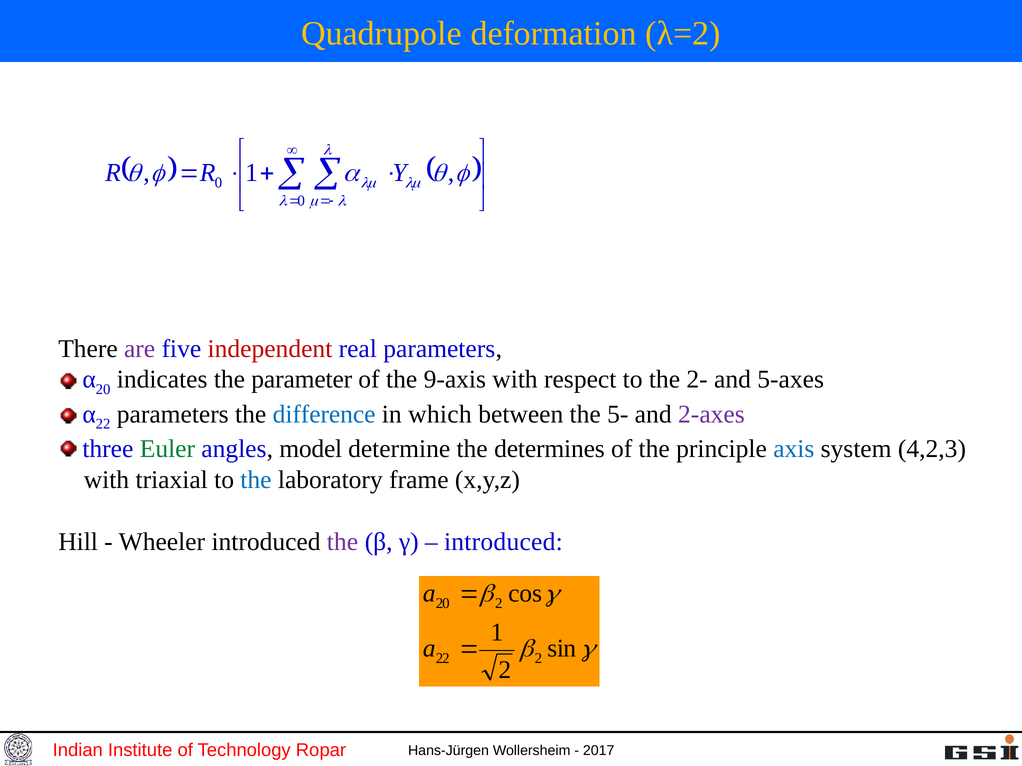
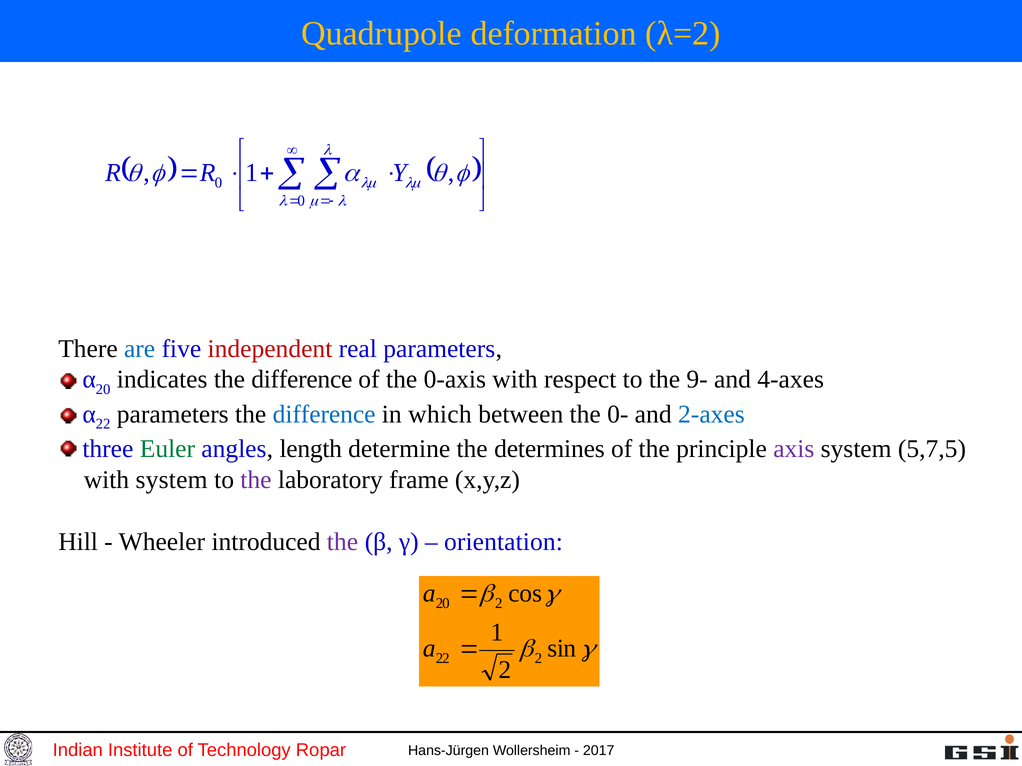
are colour: purple -> blue (140, 349)
indicates the parameter: parameter -> difference (302, 380)
9-axis: 9-axis -> 0-axis (455, 380)
2-: 2- -> 9- (697, 380)
5-axes: 5-axes -> 4-axes (791, 380)
5-: 5- -> 0- (618, 414)
2-axes colour: purple -> blue (711, 414)
model: model -> length (311, 449)
axis colour: blue -> purple (794, 449)
4,2,3: 4,2,3 -> 5,7,5 (932, 449)
with triaxial: triaxial -> system (172, 480)
the colour: blue -> purple (256, 480)
introduced: introduced -> orientation (503, 542)
